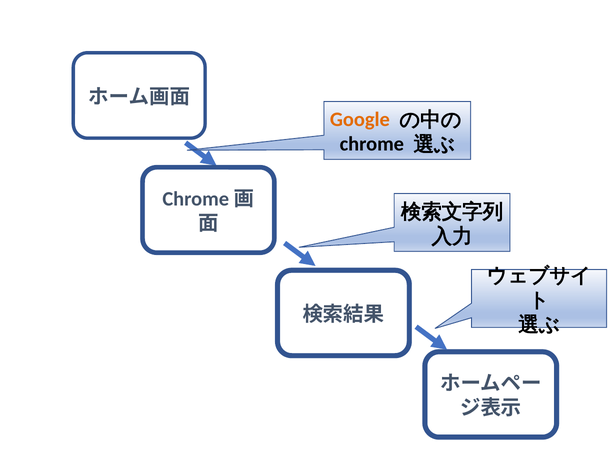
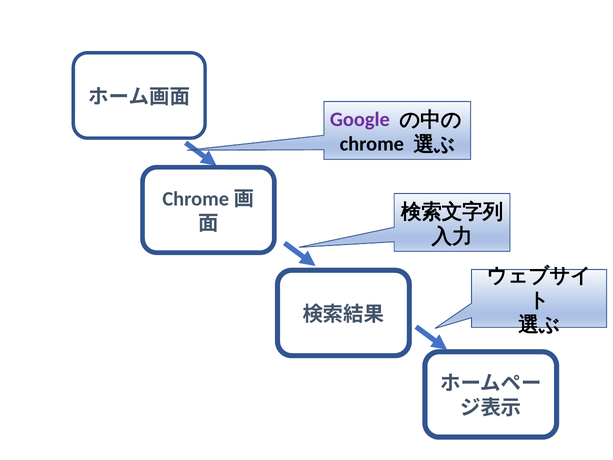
Google colour: orange -> purple (360, 120)
